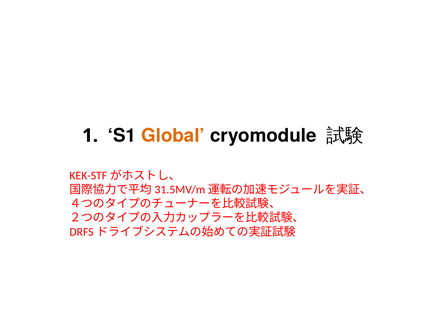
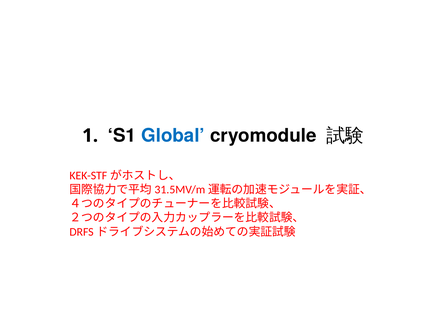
Global colour: orange -> blue (173, 135)
